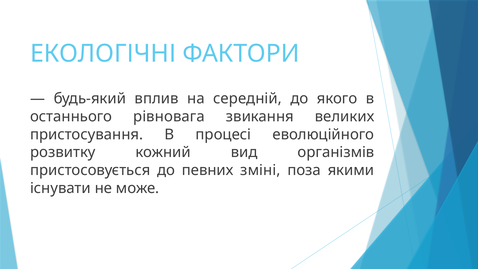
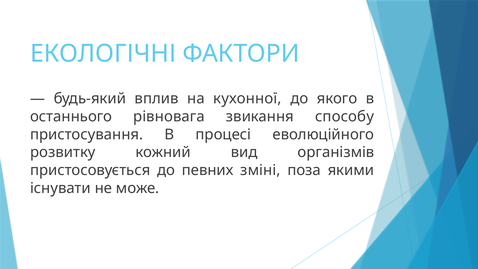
середній: середній -> кухонної (247, 99)
великих: великих -> способу (345, 116)
